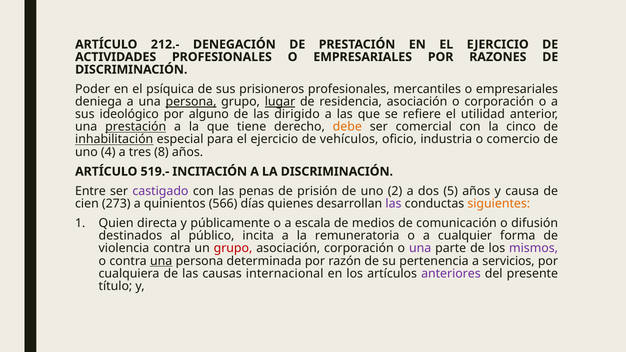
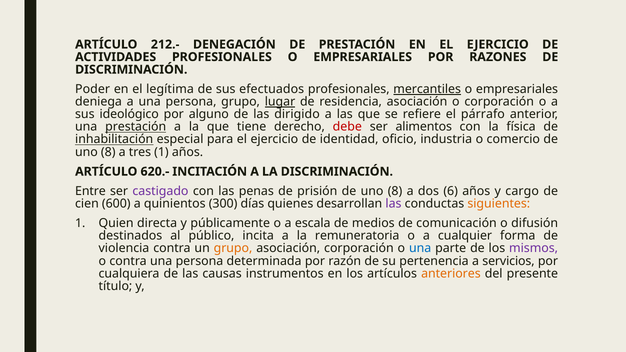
psíquica: psíquica -> legítima (170, 89)
prisioneros: prisioneros -> efectuados (272, 89)
mercantiles underline: none -> present (427, 89)
persona underline: present -> none (191, 102)
utilidad: utilidad -> párrafo (483, 114)
debe colour: orange -> red (347, 127)
comercial: comercial -> alimentos (424, 127)
cinco: cinco -> física (521, 127)
vehículos: vehículos -> identidad (349, 139)
4: 4 -> 8 (108, 152)
tres 8: 8 -> 1 (161, 152)
519.-: 519.- -> 620.- (155, 172)
prisión de uno 2: 2 -> 8 (395, 191)
5: 5 -> 6 (451, 191)
causa: causa -> cargo (522, 191)
273: 273 -> 600 (116, 204)
566: 566 -> 300 (223, 204)
grupo colour: red -> orange (233, 248)
una colour: purple -> blue (420, 248)
una underline: present -> none (161, 261)
internacional: internacional -> instrumentos (285, 274)
anteriores colour: purple -> orange (451, 274)
